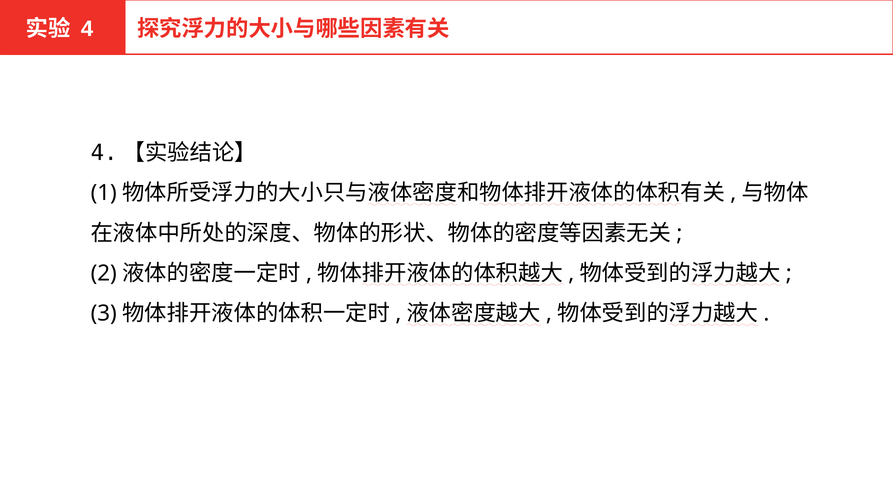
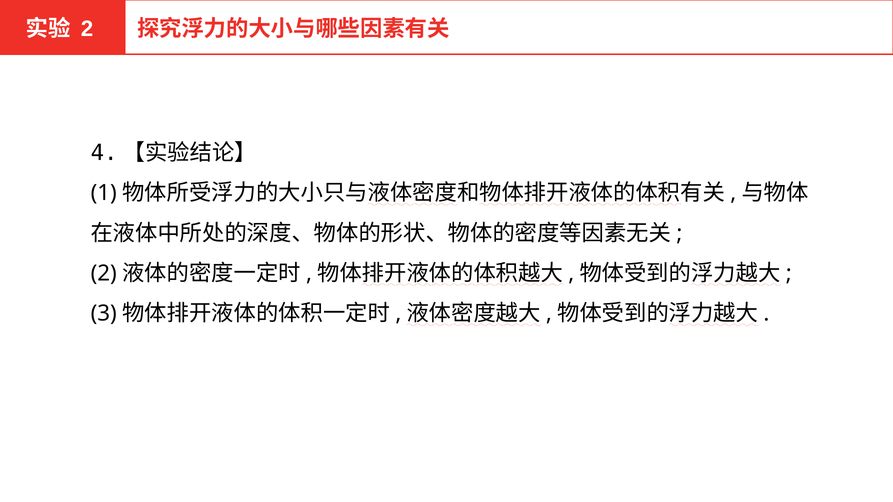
4: 4 -> 2 (87, 29)
